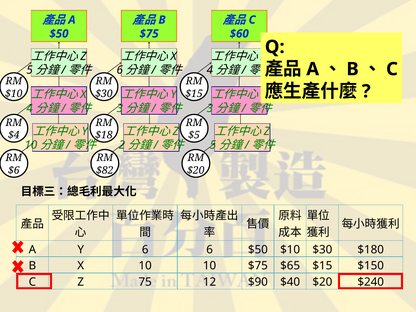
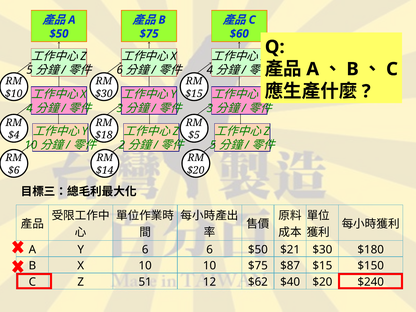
$82: $82 -> $14 (105, 170)
$50 $10: $10 -> $21 (290, 250)
$65: $65 -> $87 (290, 266)
75: 75 -> 51 (145, 282)
$90: $90 -> $62 (258, 282)
